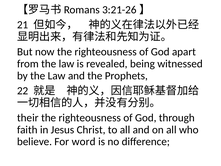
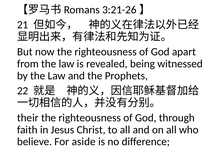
word: word -> aside (84, 141)
